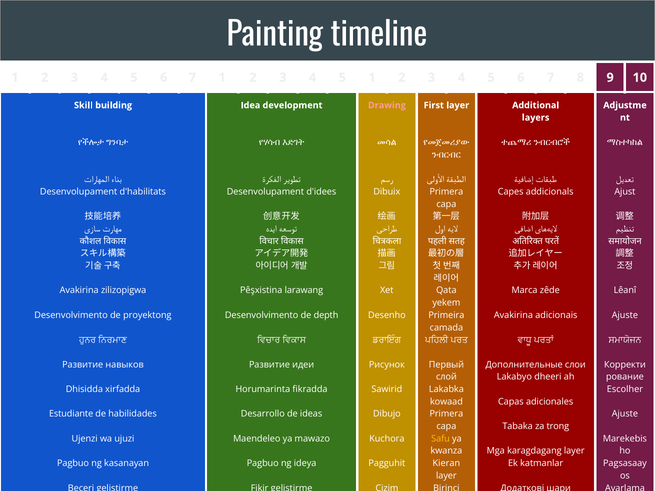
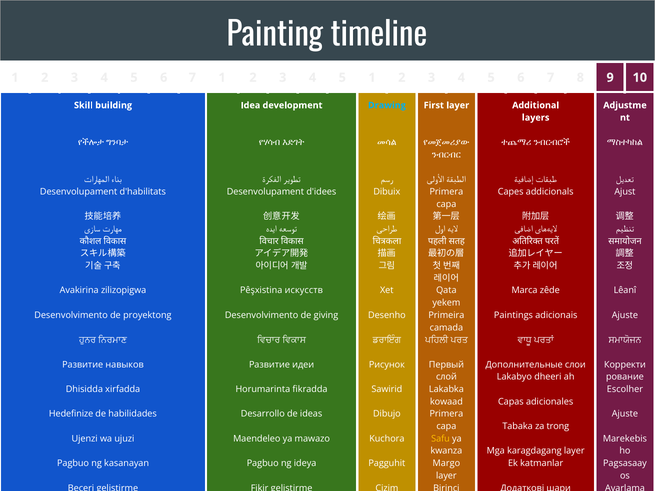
Drawing colour: pink -> light blue (387, 105)
larawang: larawang -> искусств (304, 291)
depth: depth -> giving (326, 315)
Avakirina: Avakirina -> Paintings (513, 315)
Estudiante: Estudiante -> Hedefinize (71, 414)
Kieran: Kieran -> Margo (446, 464)
